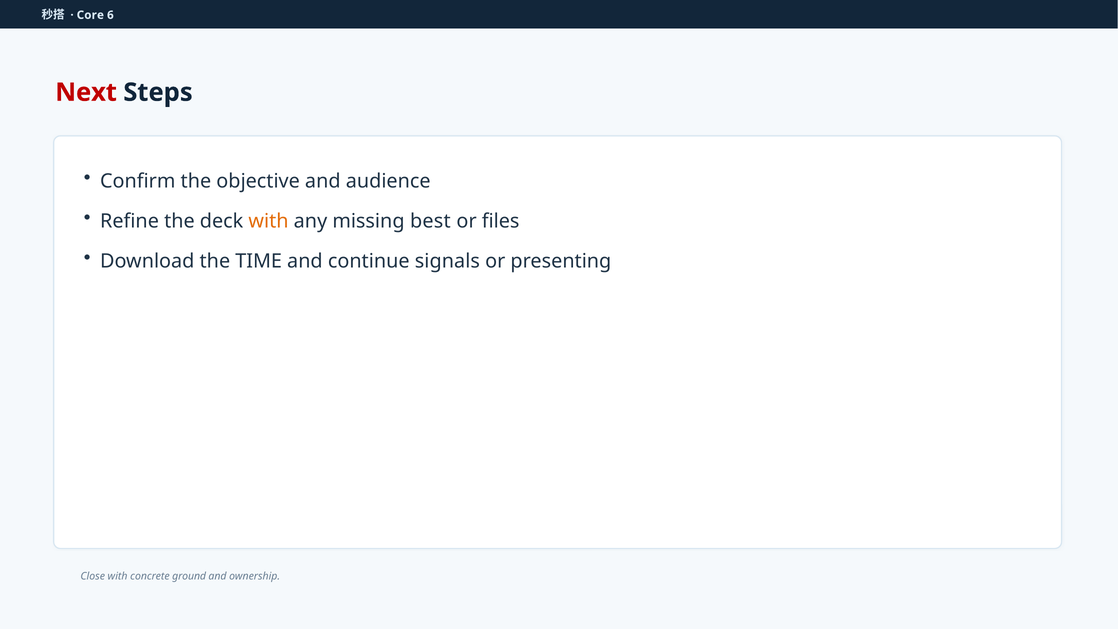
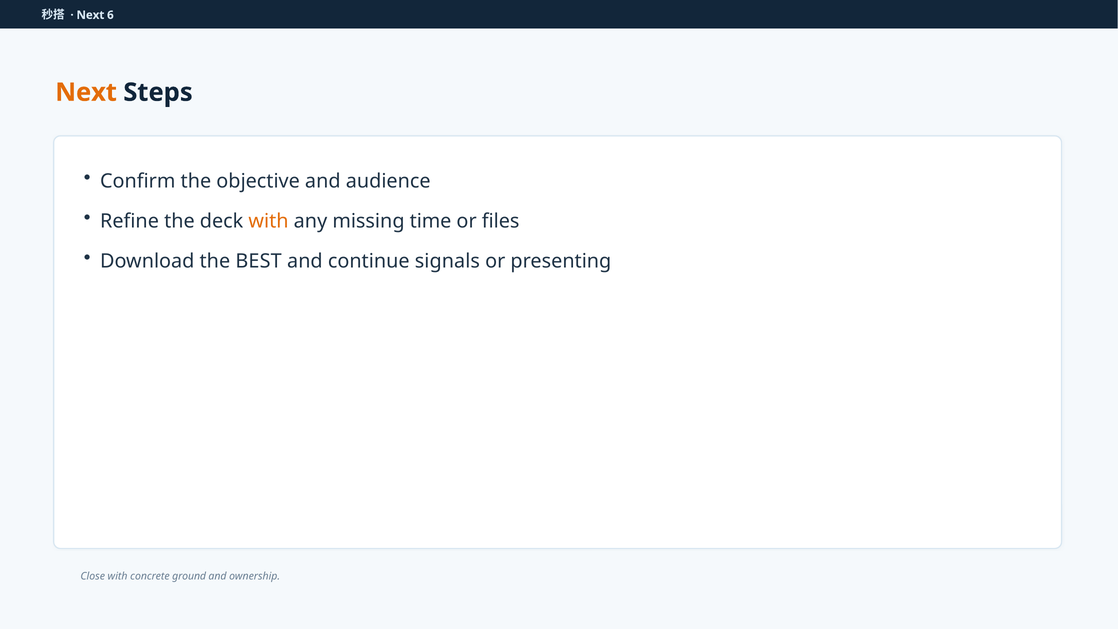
Core: Core -> Next (90, 15)
Next colour: red -> orange (86, 92)
best: best -> time (431, 221)
TIME: TIME -> BEST (259, 261)
